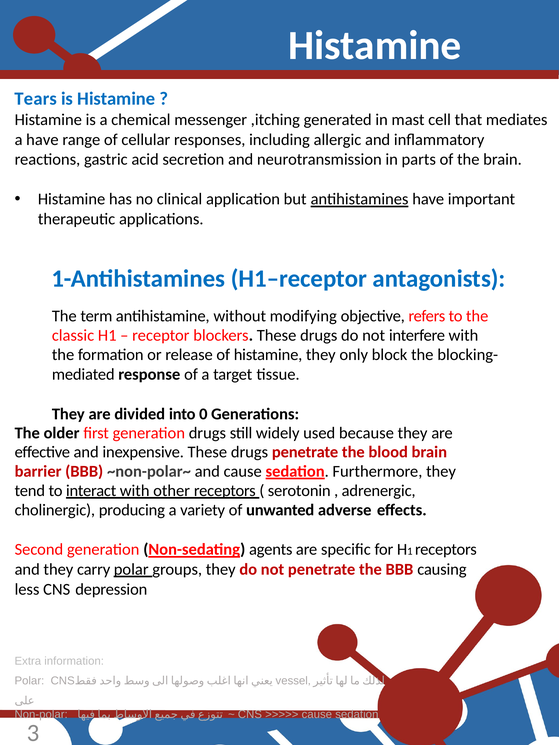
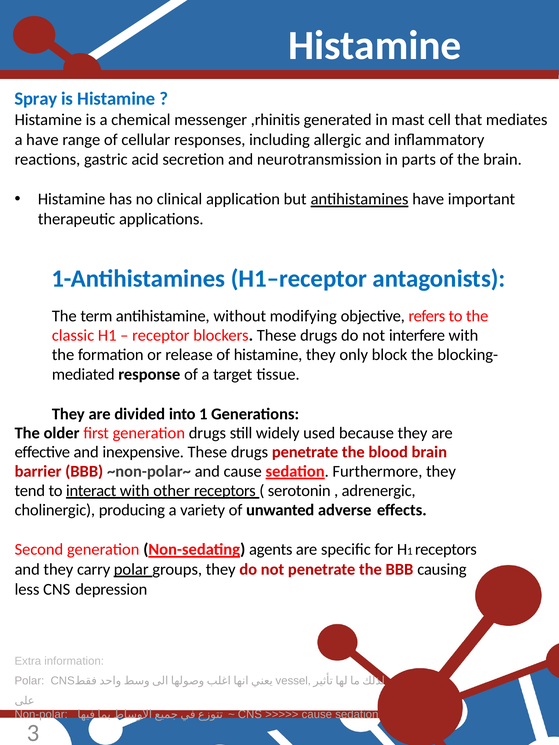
Tears: Tears -> Spray (36, 99)
,itching: ,itching -> ,rhinitis (275, 120)
into 0: 0 -> 1 (203, 414)
